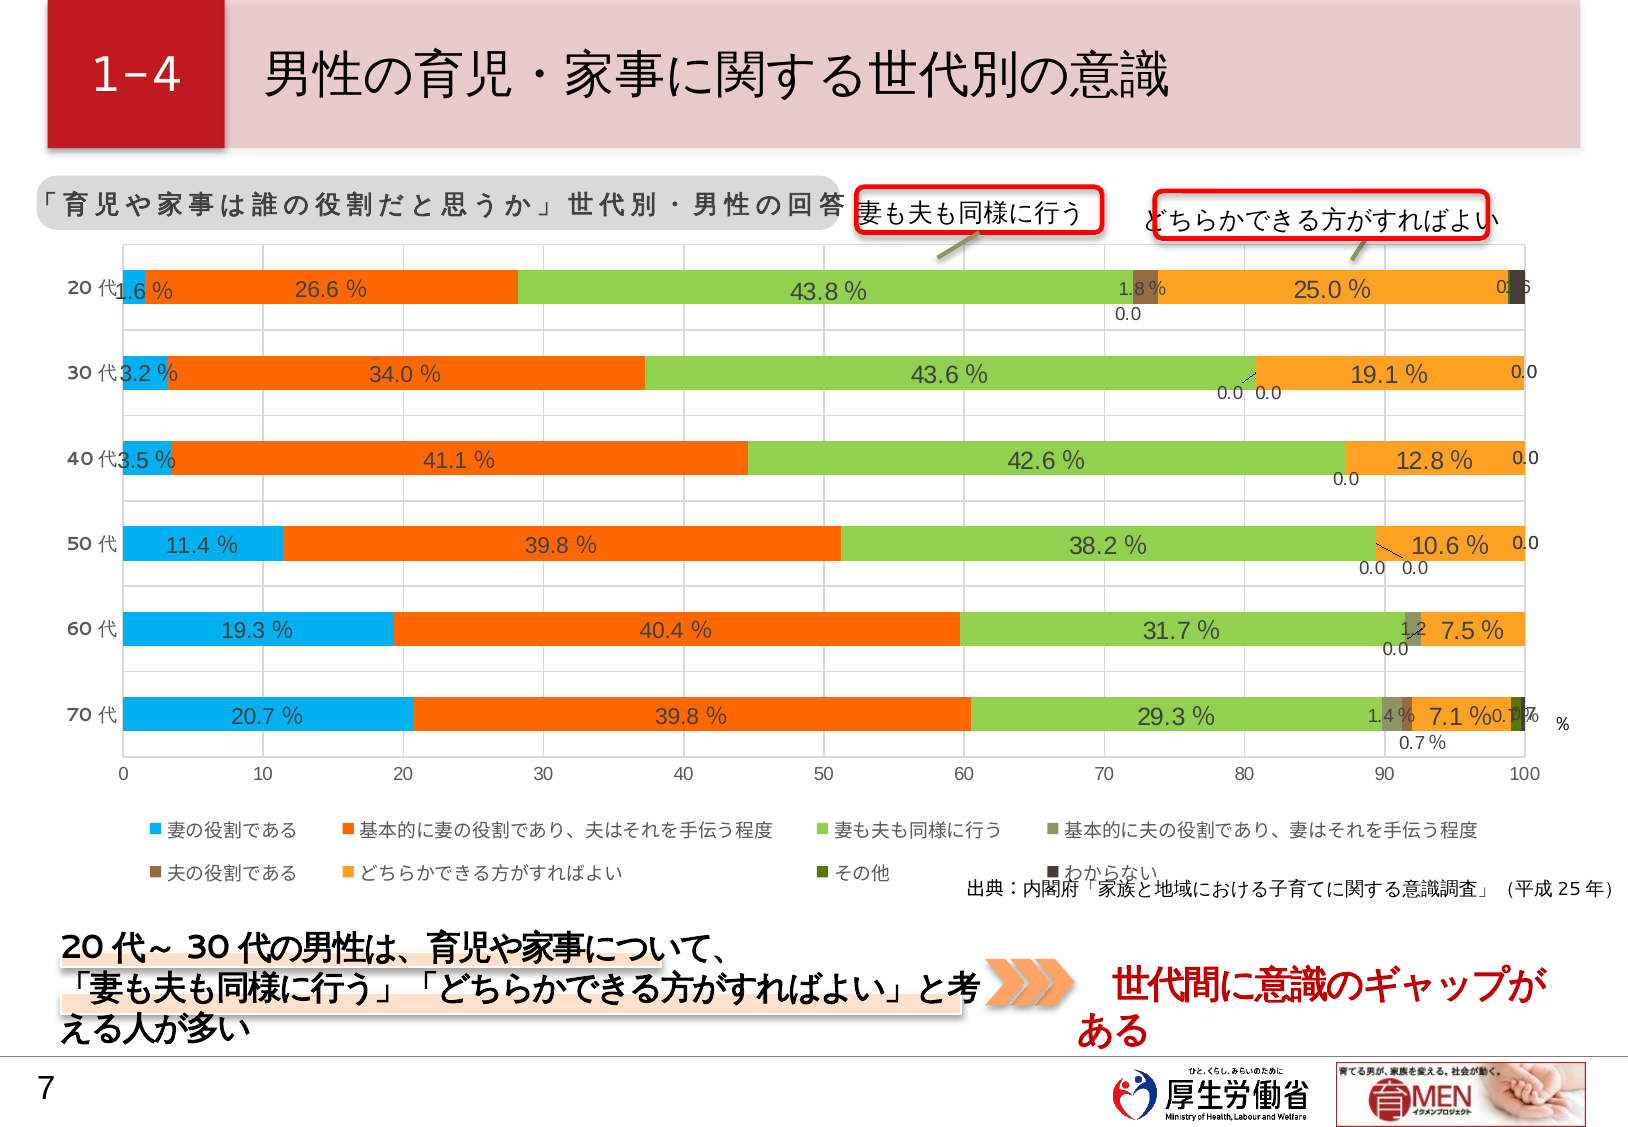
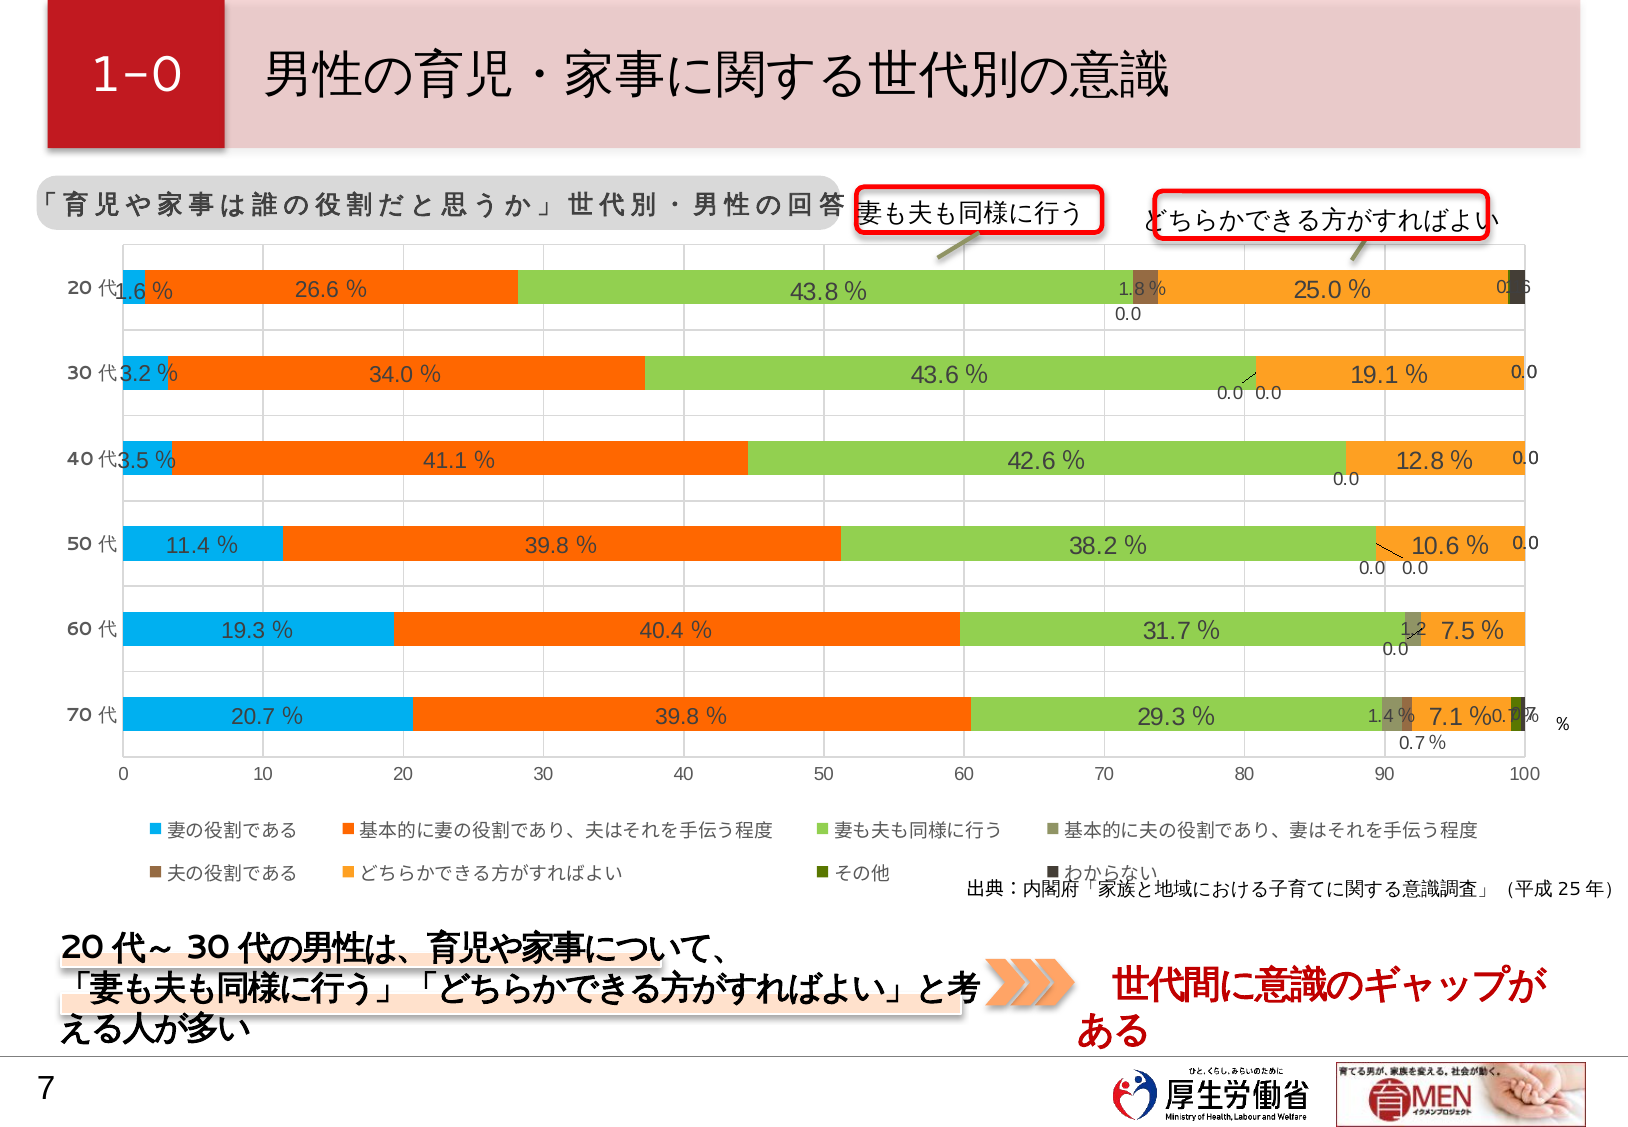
1-4: 1-4 -> 1-0 (136, 75)
